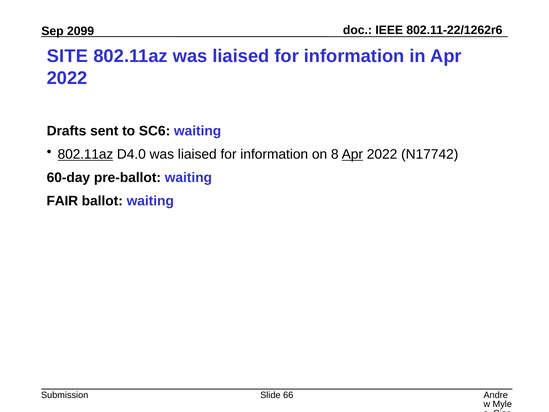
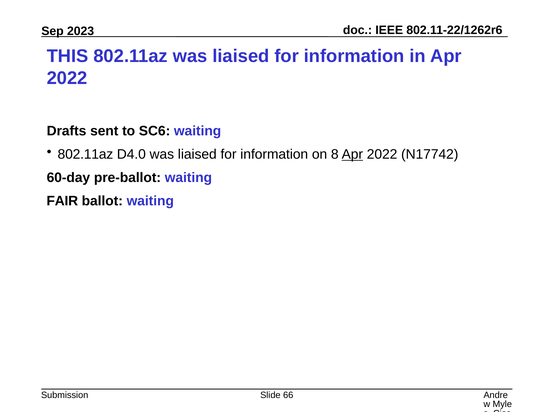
2099: 2099 -> 2023 (81, 31)
SITE: SITE -> THIS (68, 56)
802.11az underline: present -> none (85, 154)
